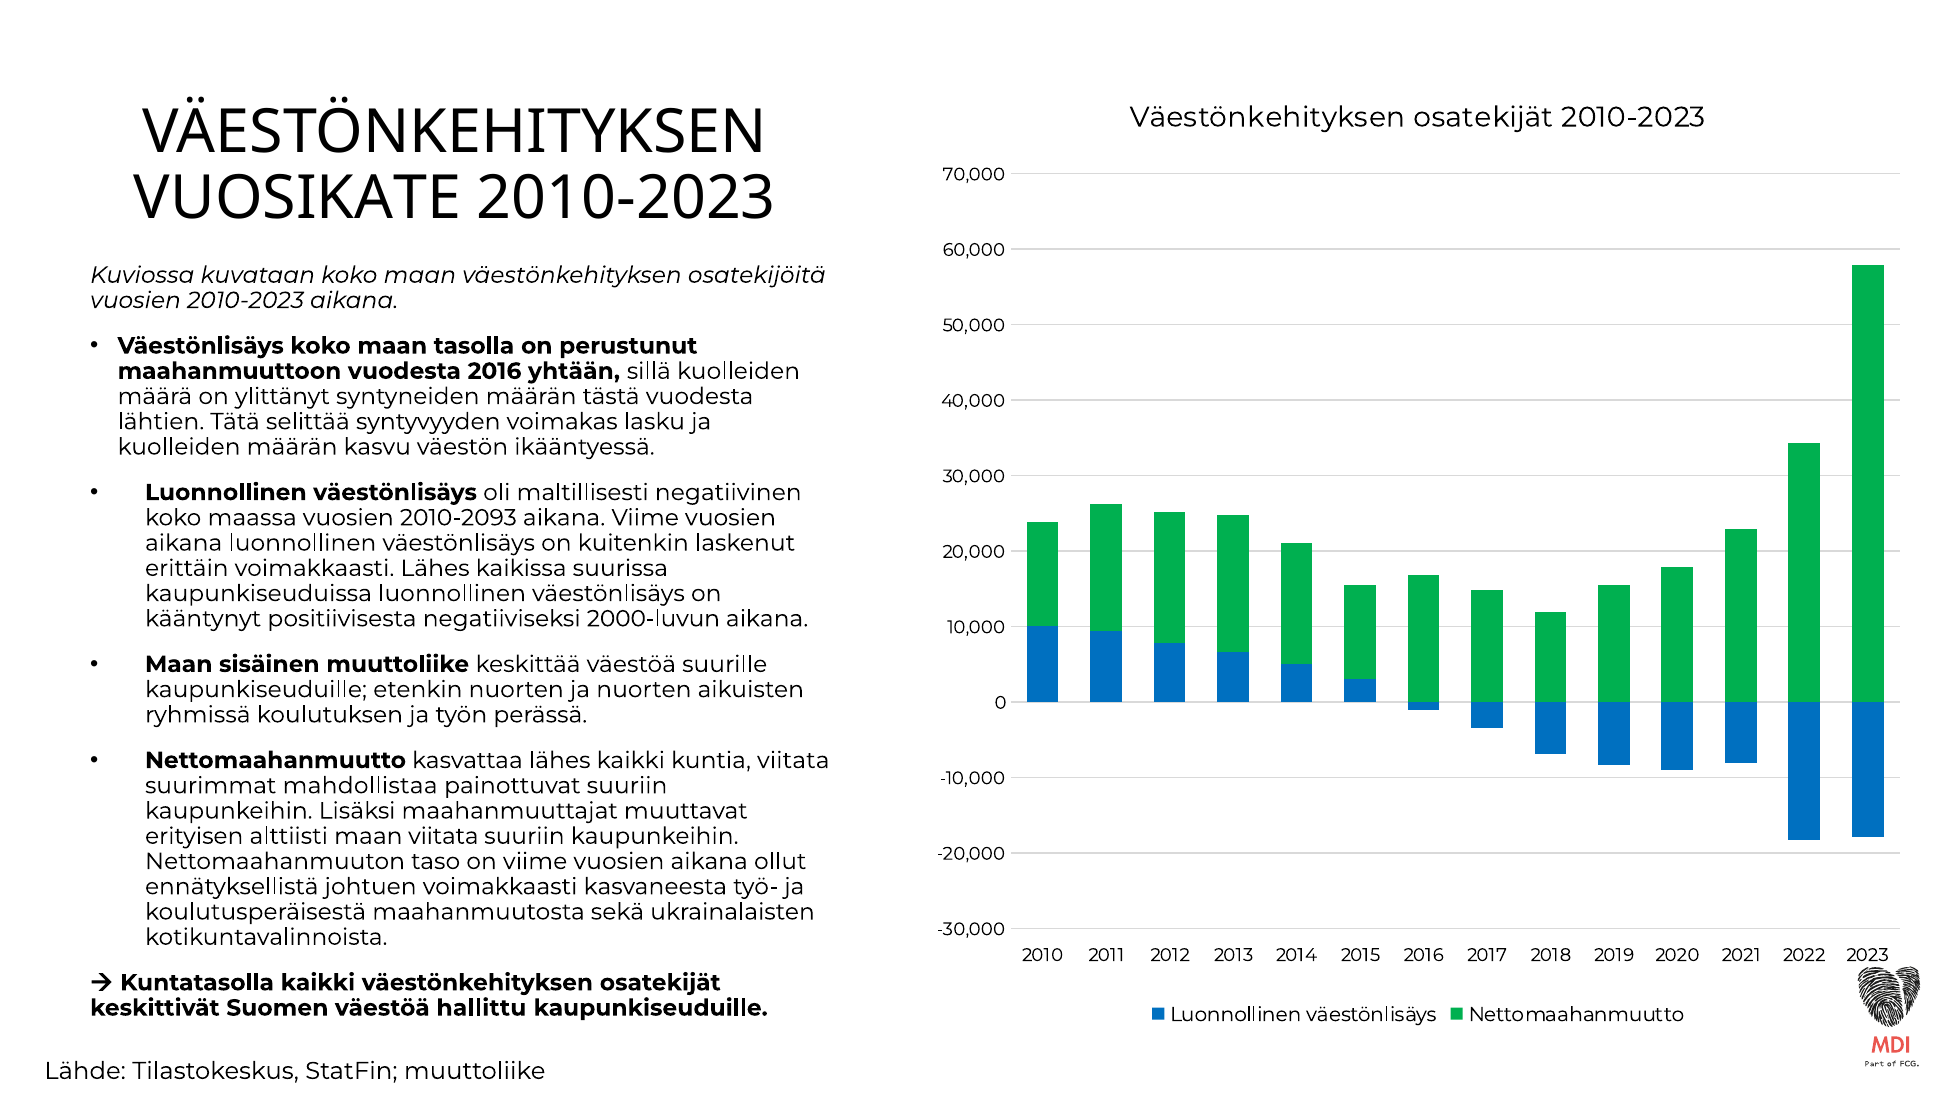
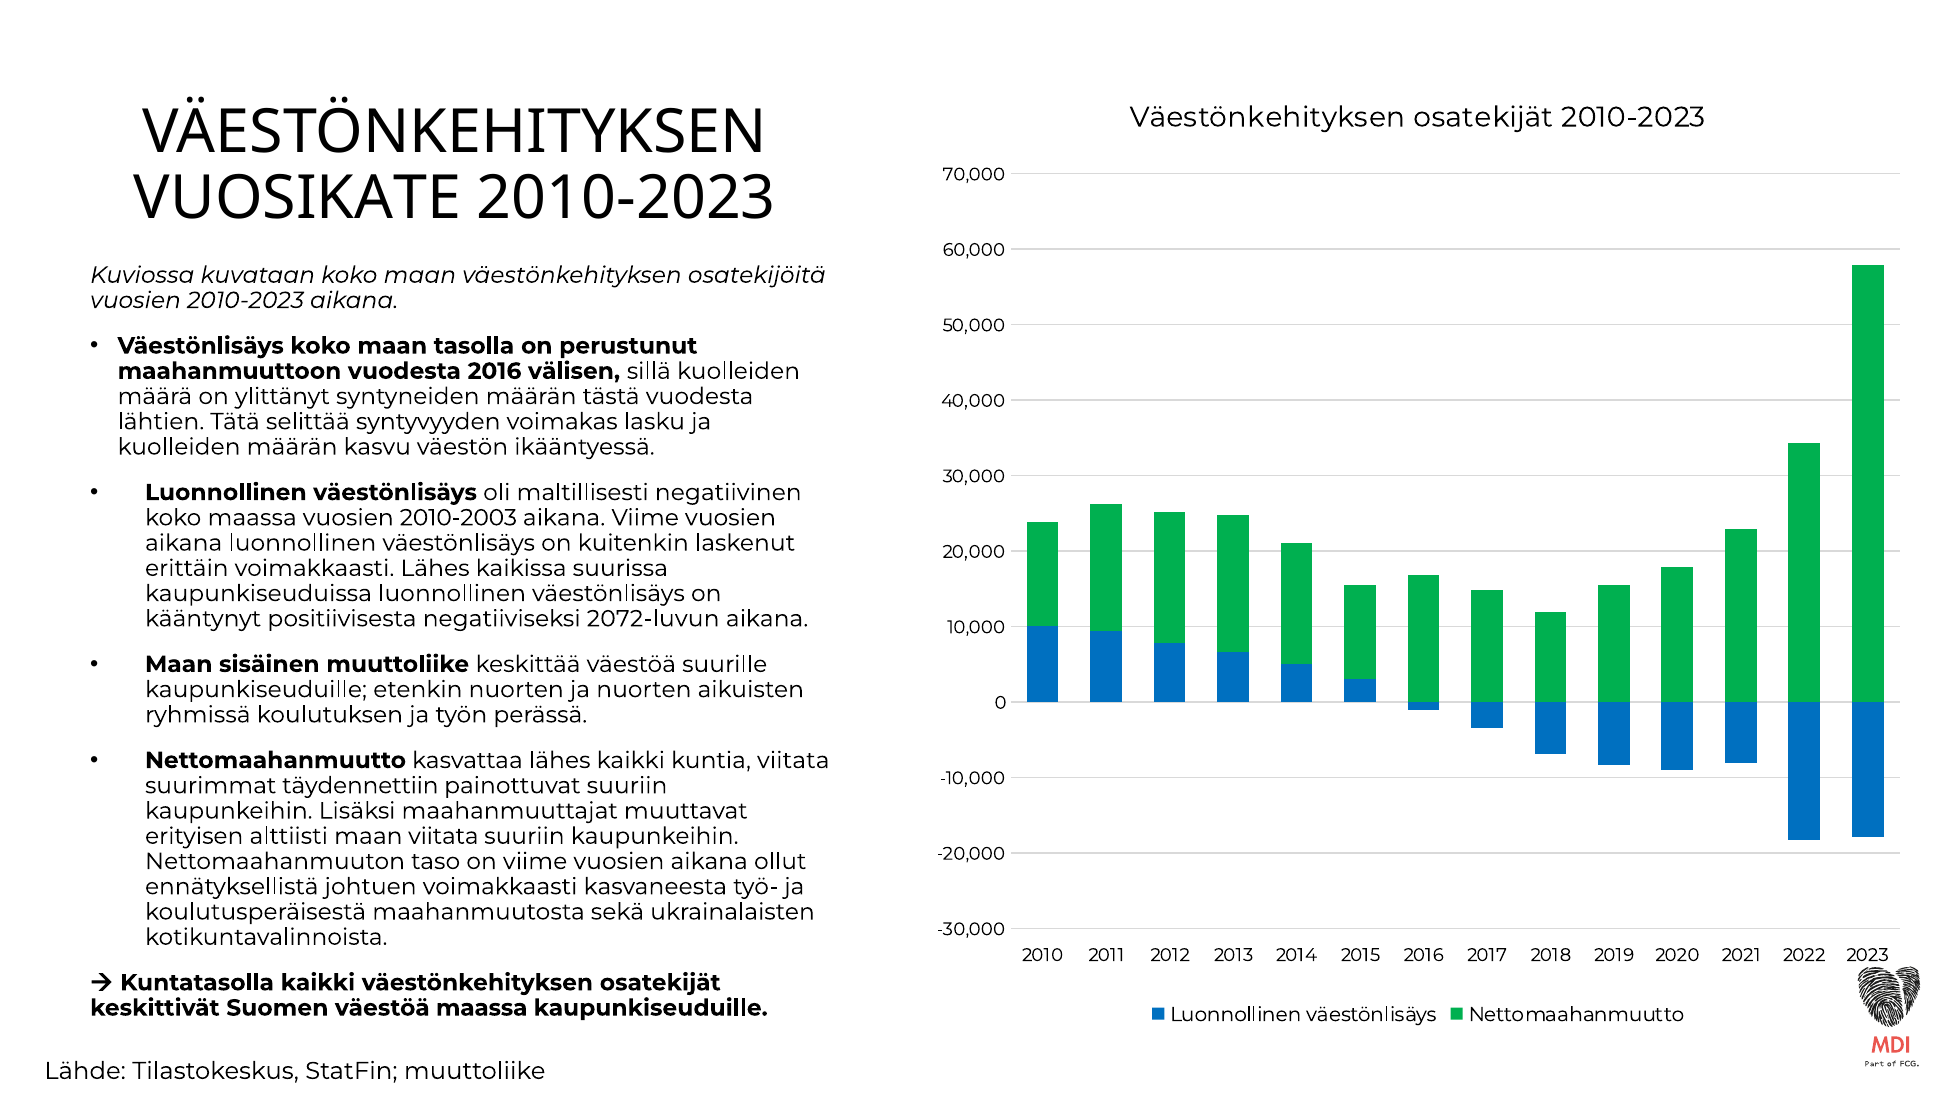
yhtään: yhtään -> välisen (574, 371)
2010-2093: 2010-2093 -> 2010-2003 (458, 518)
2000-luvun: 2000-luvun -> 2072-luvun (653, 619)
mahdollistaa: mahdollistaa -> täydennettiin (360, 786)
väestöä hallittu: hallittu -> maassa (482, 1008)
